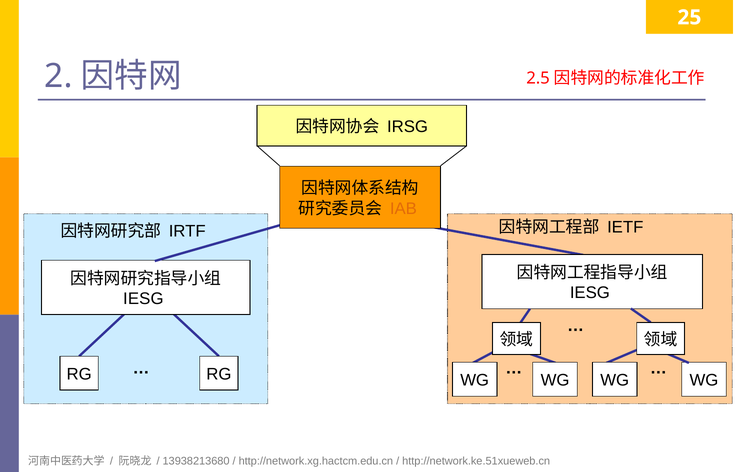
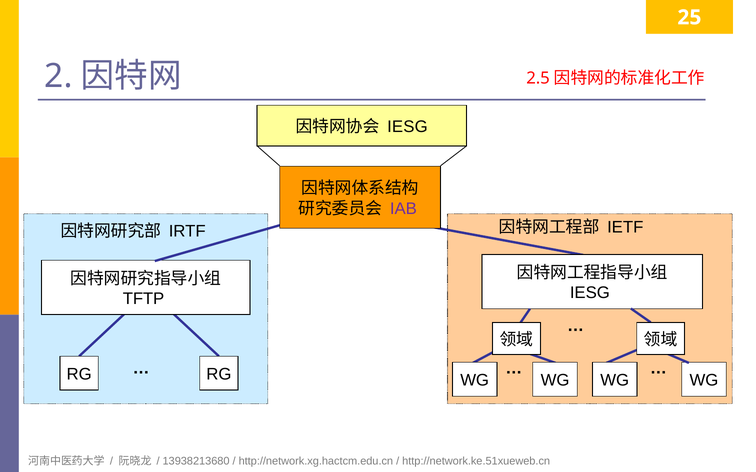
IRSG: IRSG -> IESG (407, 127)
IAB colour: orange -> purple (403, 209)
IESG: IESG -> TFTP (144, 299)
